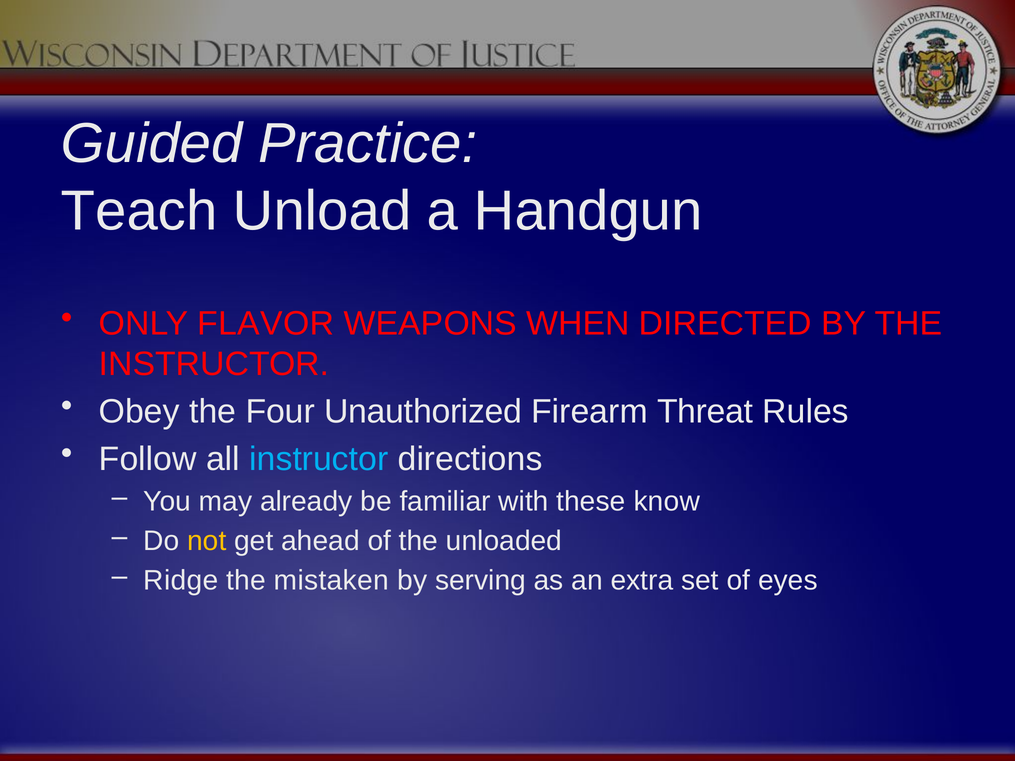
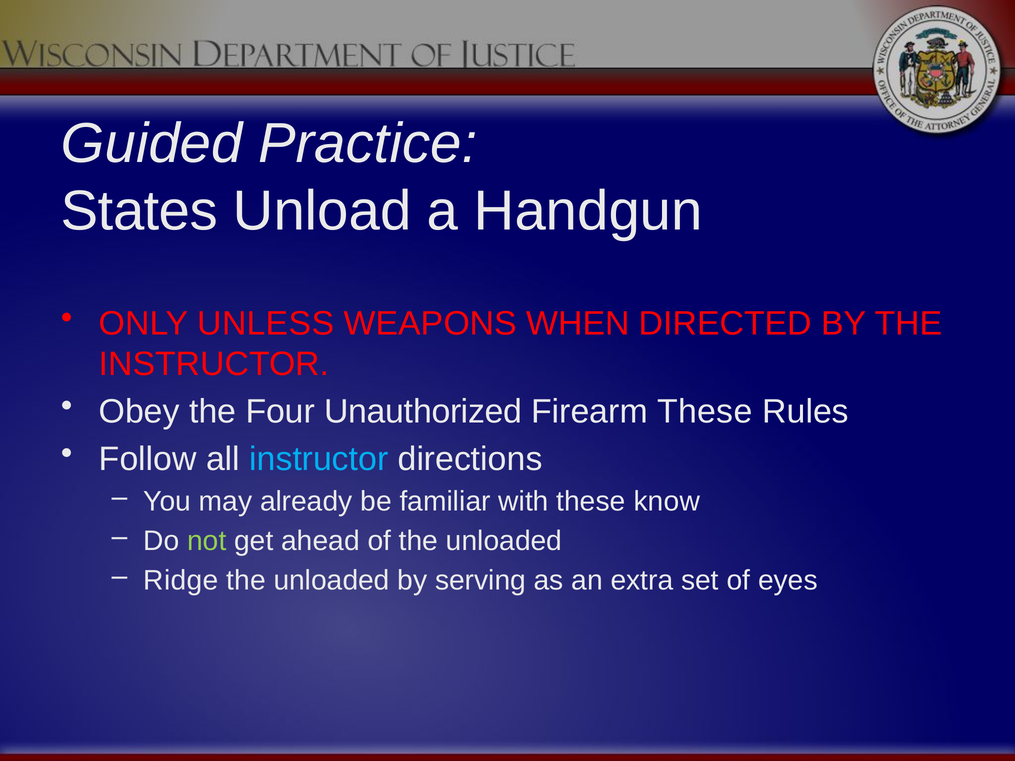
Teach: Teach -> States (139, 211)
FLAVOR: FLAVOR -> UNLESS (266, 324)
Firearm Threat: Threat -> These (705, 412)
not colour: yellow -> light green (207, 541)
mistaken: mistaken -> unloaded (332, 581)
